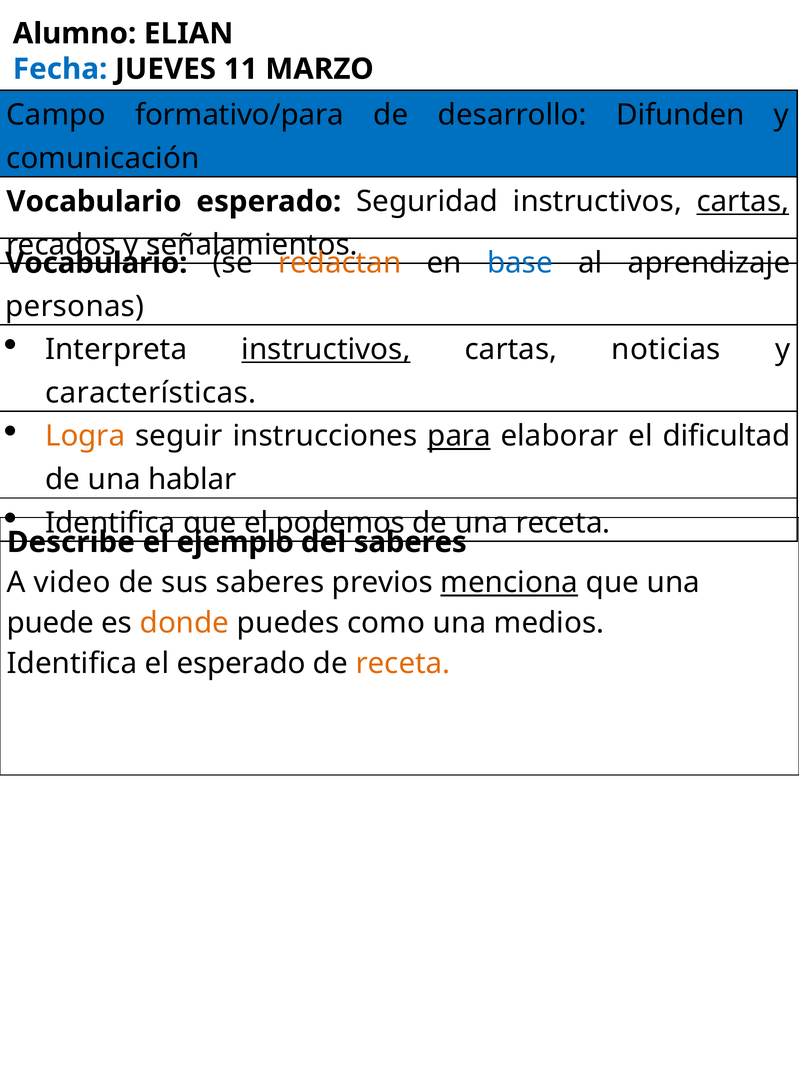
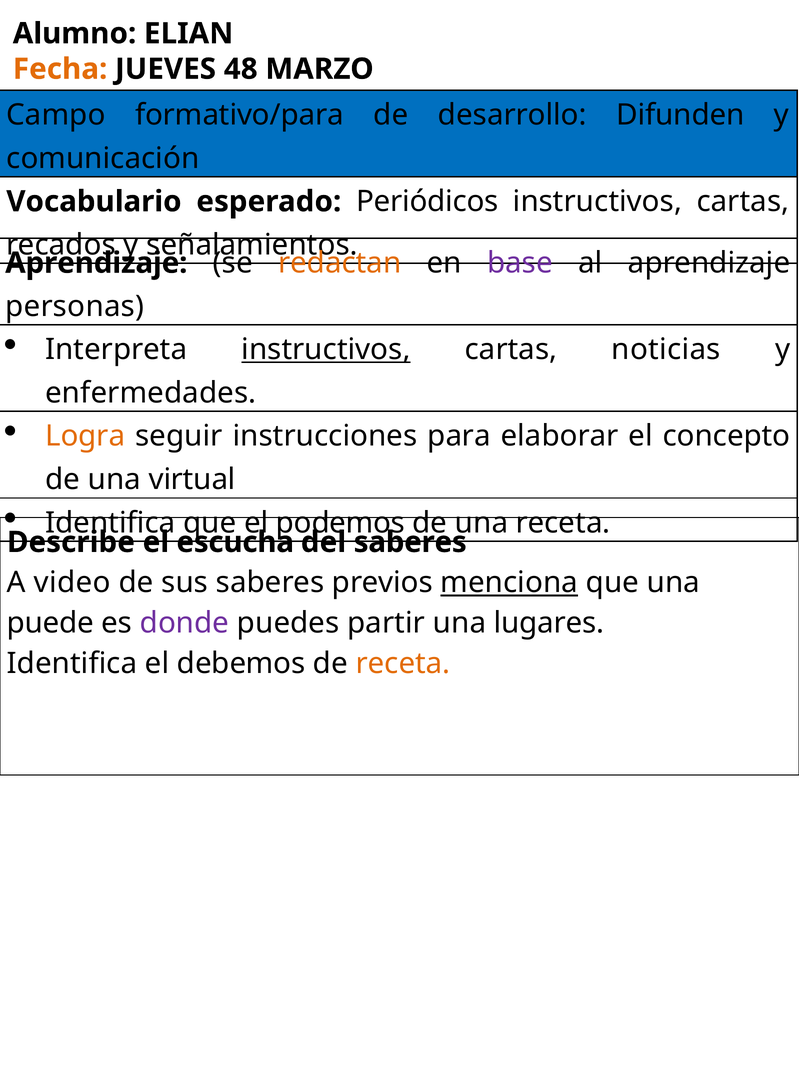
Fecha colour: blue -> orange (60, 69)
11: 11 -> 48 (241, 69)
Seguridad: Seguridad -> Periódicos (427, 202)
cartas underline: present -> none (743, 202)
Vocabulario: Vocabulario -> Aprendizaje (96, 263)
base colour: blue -> purple (520, 263)
características: características -> enfermedades (151, 393)
para underline: present -> none (459, 436)
dificultad: dificultad -> concepto (727, 436)
hablar: hablar -> virtual (192, 480)
ejemplo: ejemplo -> escucha (235, 542)
donde colour: orange -> purple (184, 623)
como: como -> partir (386, 623)
medios: medios -> lugares (549, 623)
el esperado: esperado -> debemos (241, 664)
